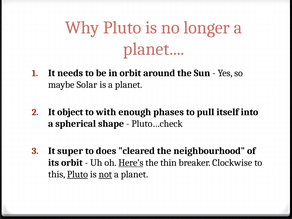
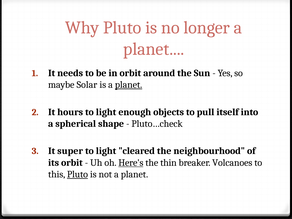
planet underline: none -> present (129, 85)
object: object -> hours (70, 112)
with: with -> light (106, 112)
phases: phases -> objects (169, 112)
does: does -> light (106, 151)
Clockwise: Clockwise -> Volcanoes (232, 163)
not underline: present -> none (105, 174)
